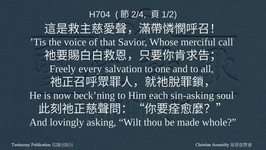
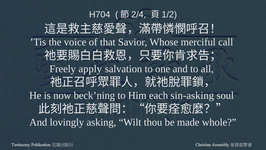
every: every -> apply (90, 69)
